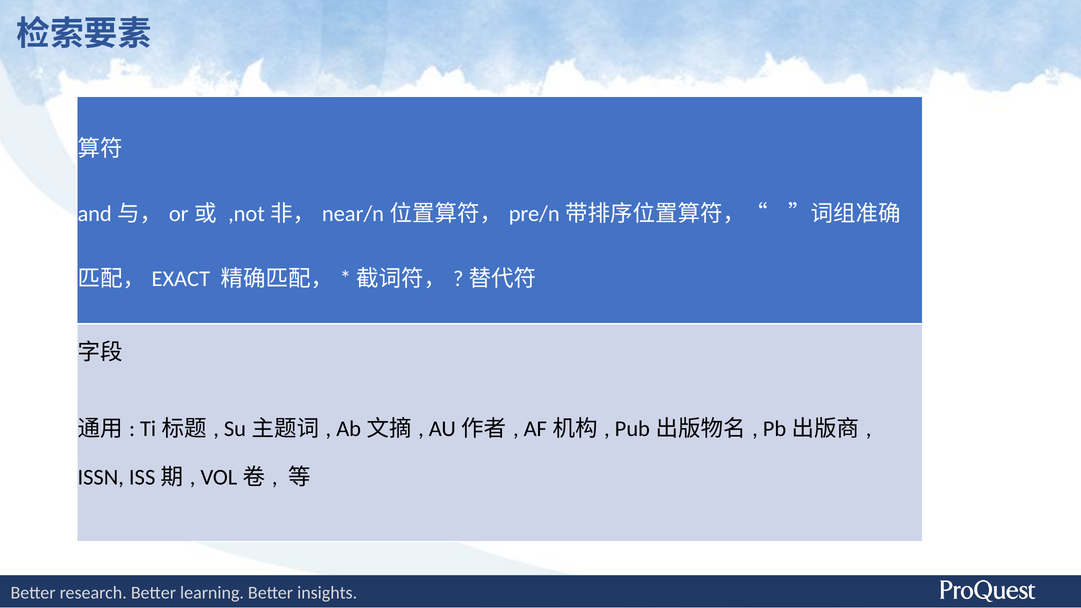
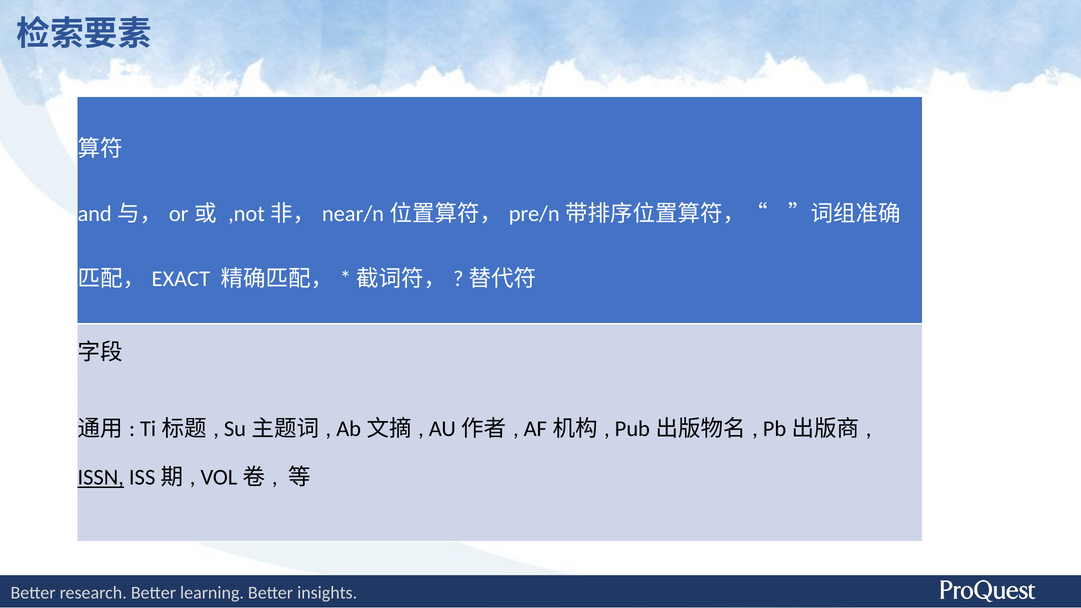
ISSN underline: none -> present (101, 478)
